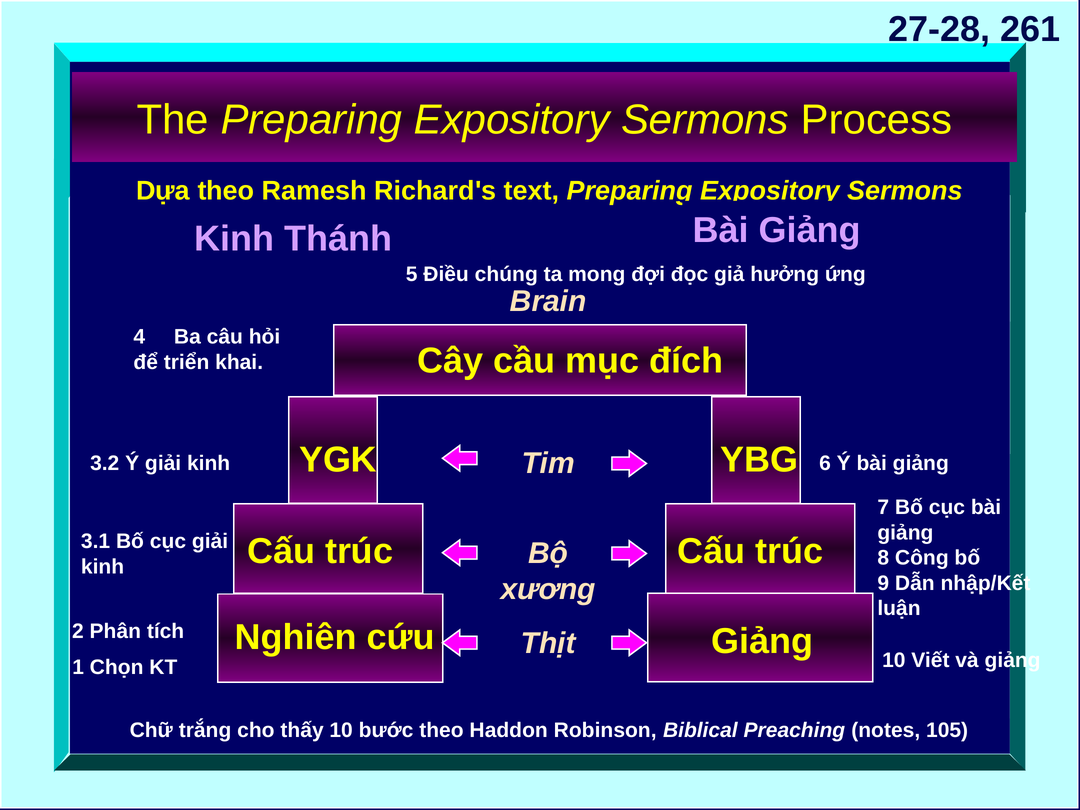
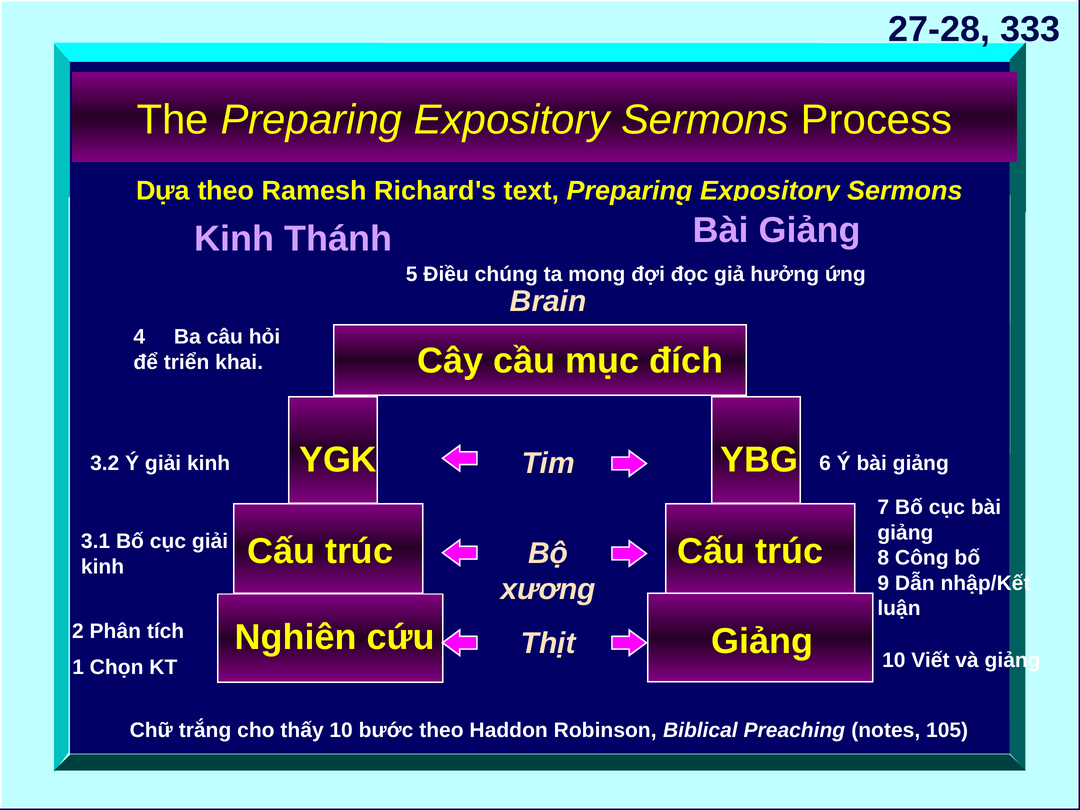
261: 261 -> 333 (1030, 29)
